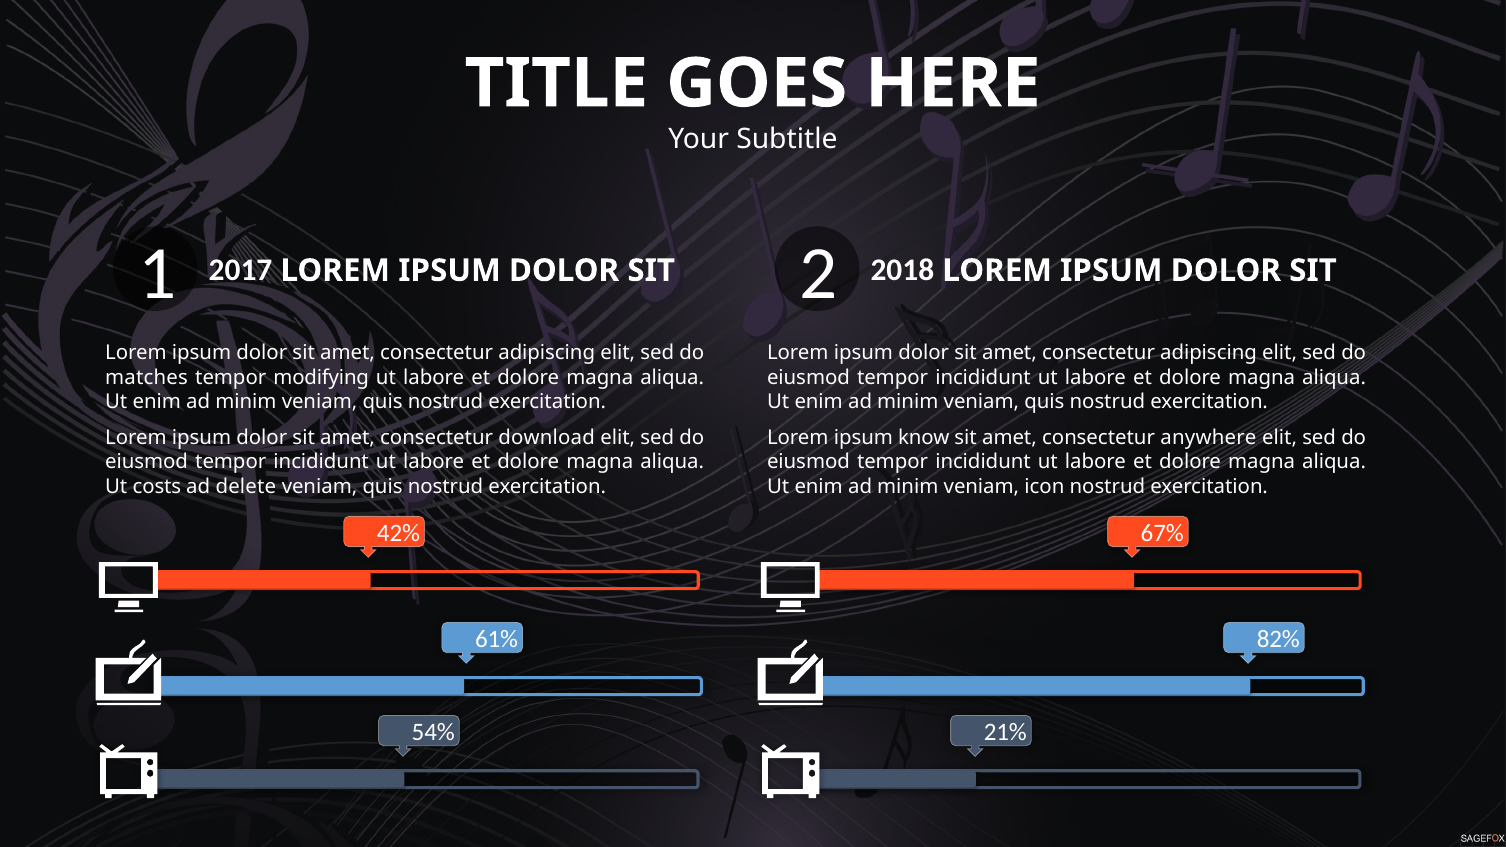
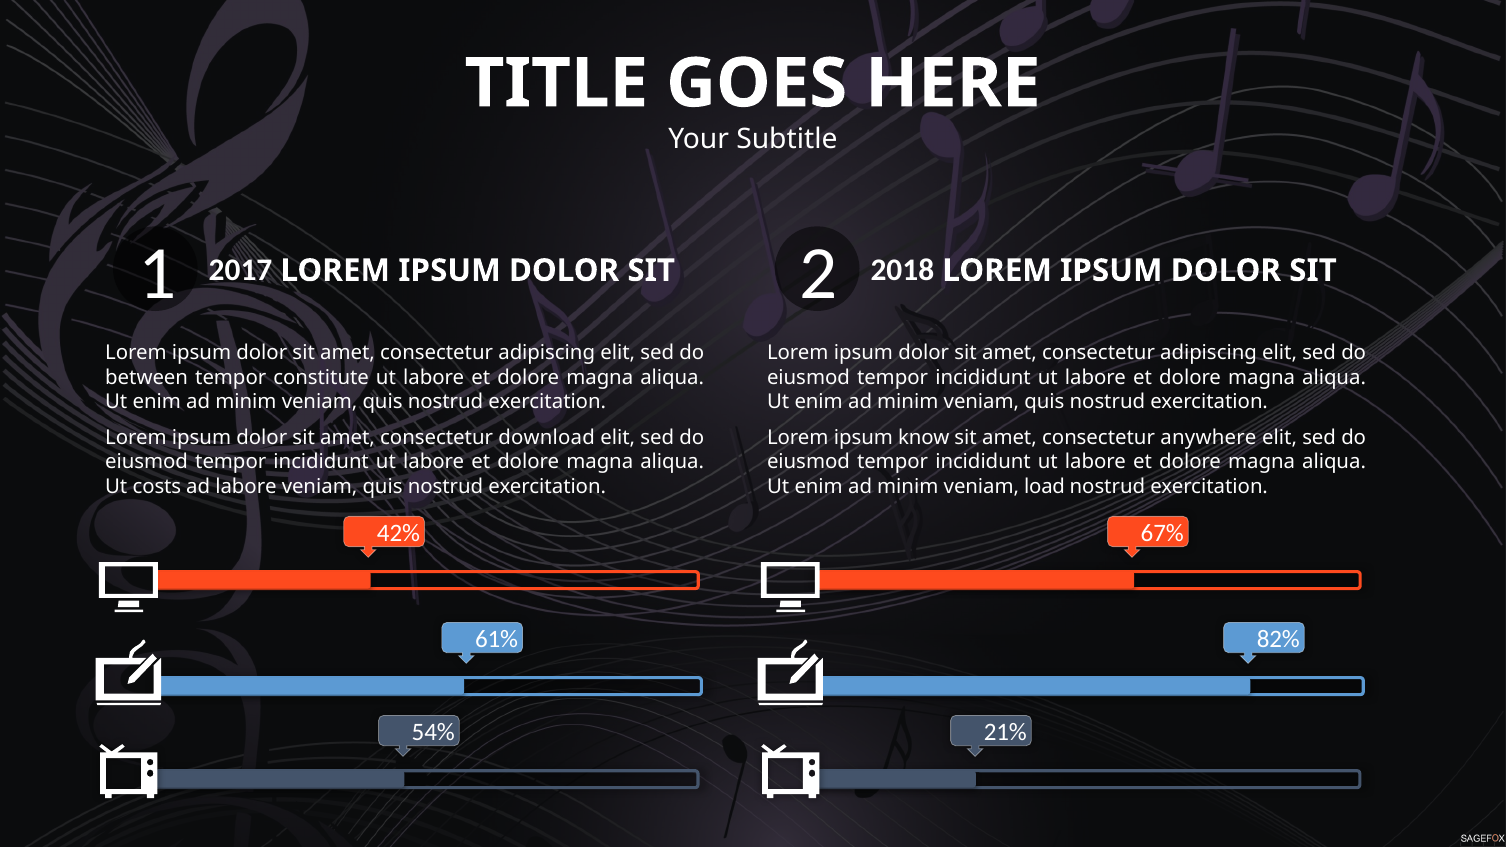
matches: matches -> between (147, 378)
modifying: modifying -> constitute (321, 378)
ad delete: delete -> labore (246, 487)
icon: icon -> load (1045, 487)
